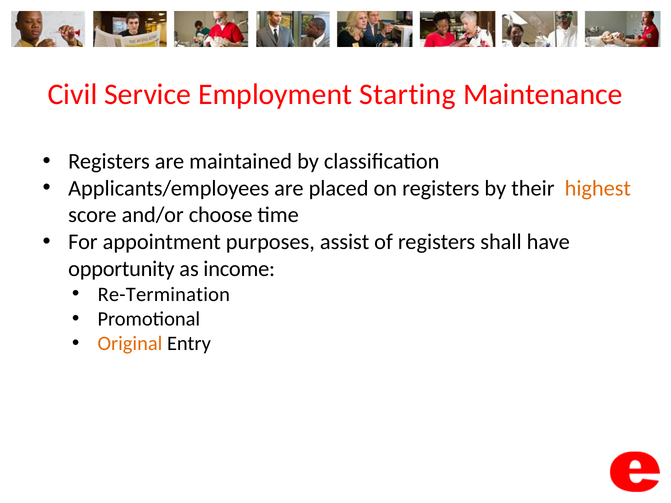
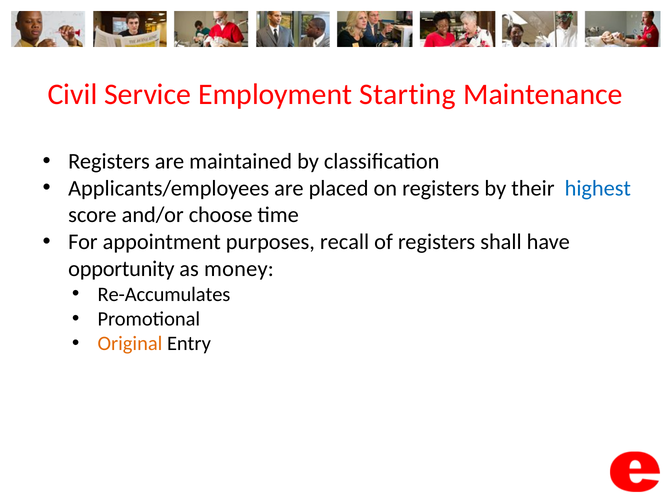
highest colour: orange -> blue (598, 188)
assist: assist -> recall (345, 242)
income: income -> money (239, 269)
Re-Termination: Re-Termination -> Re-Accumulates (164, 294)
